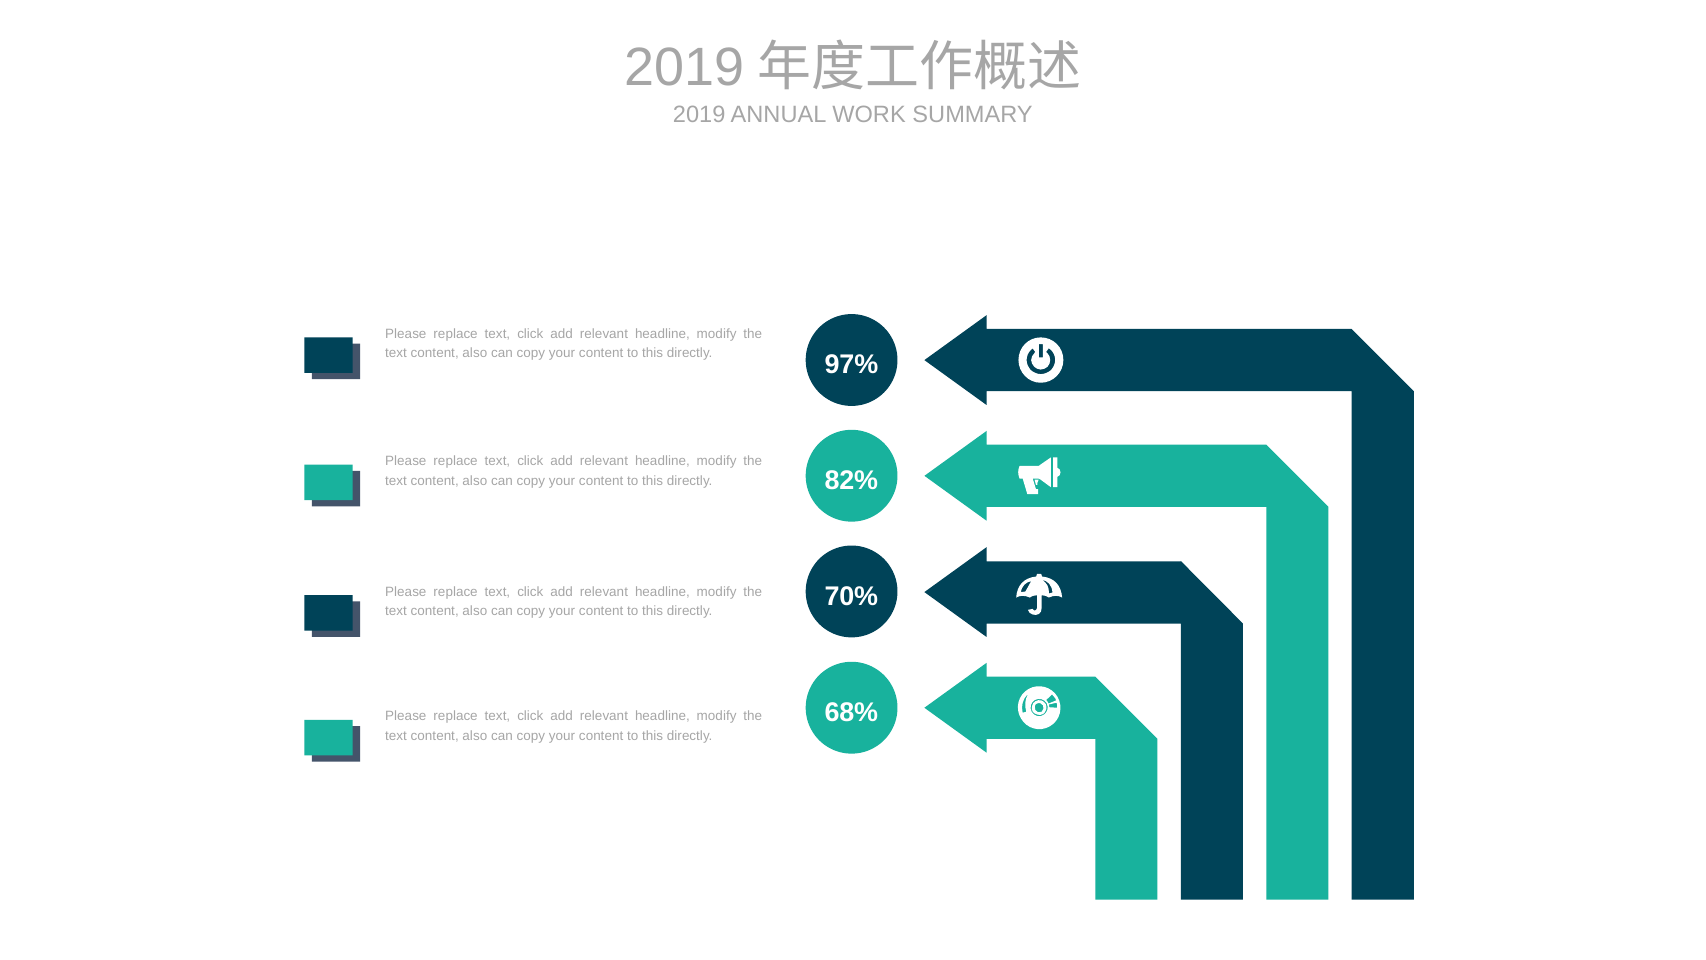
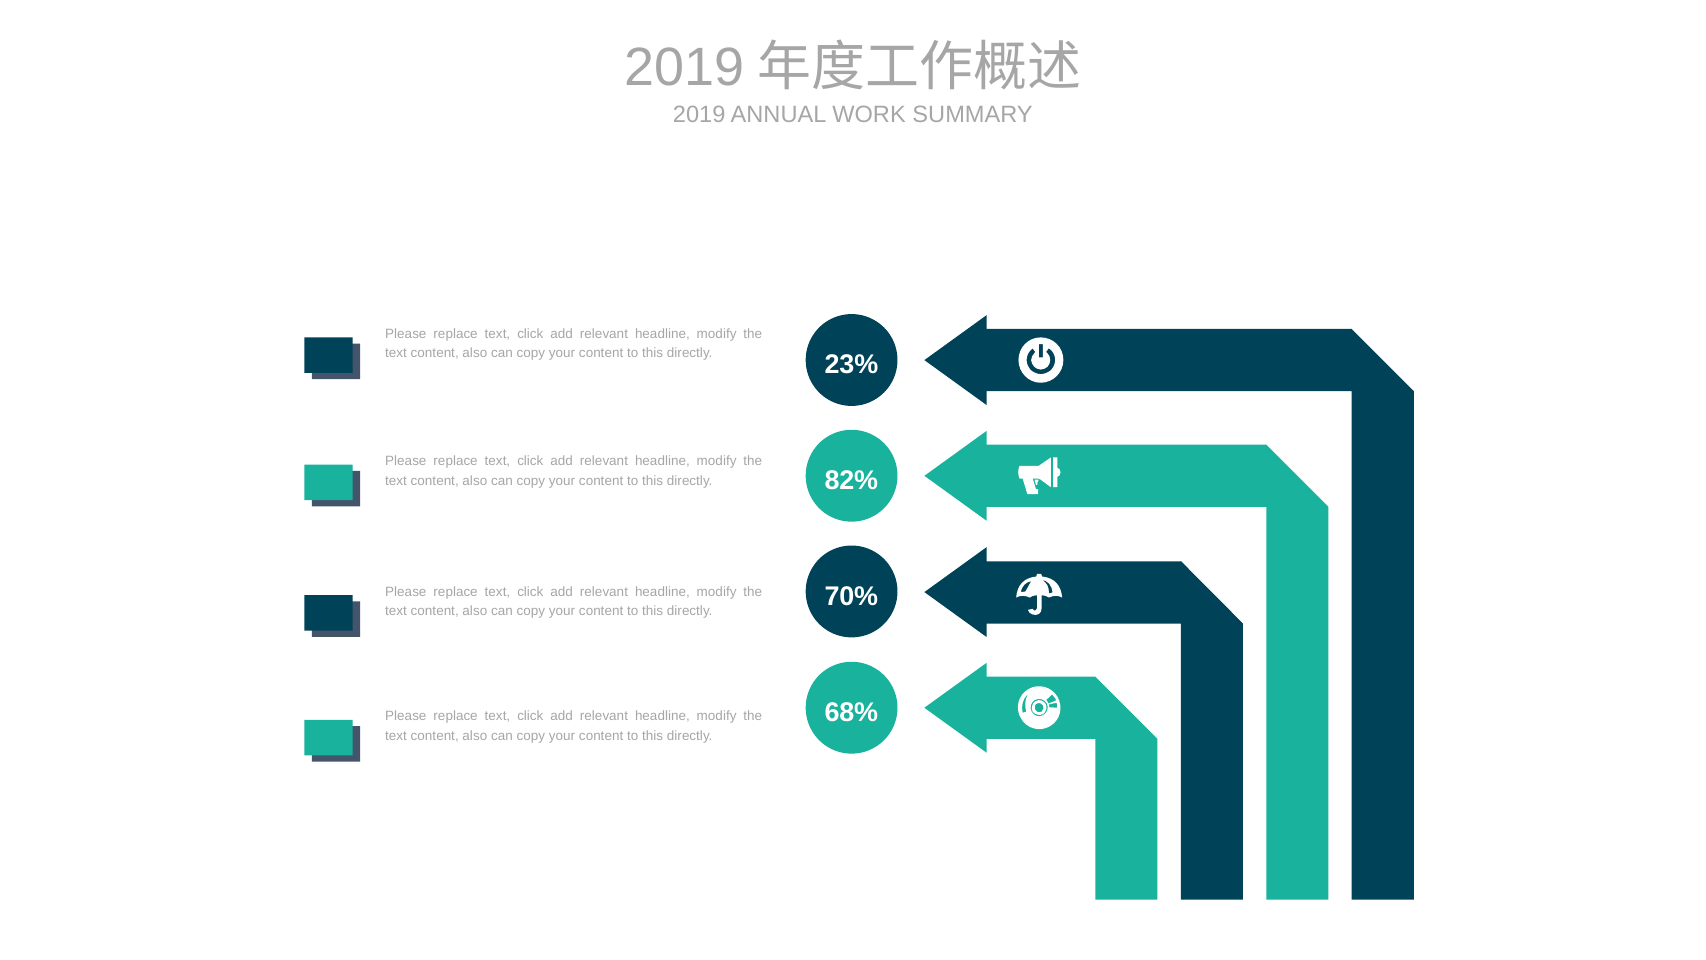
97%: 97% -> 23% (851, 365)
